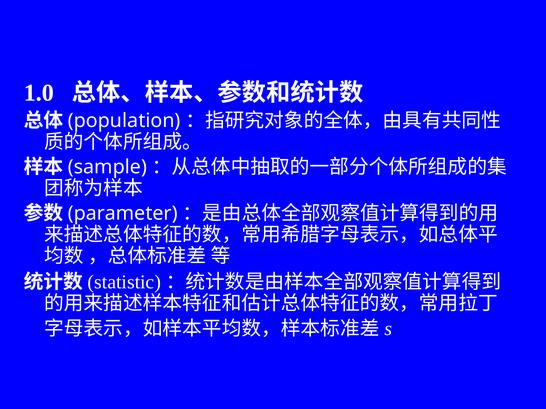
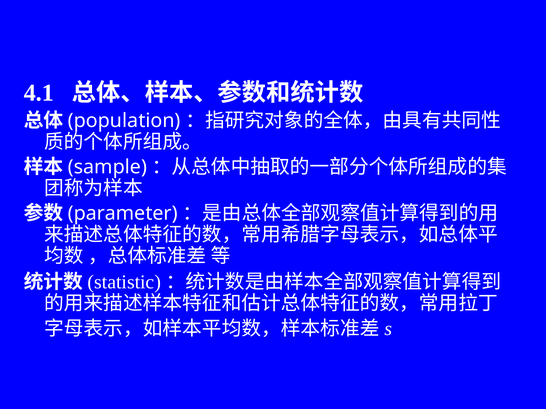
1.0: 1.0 -> 4.1 (39, 93)
